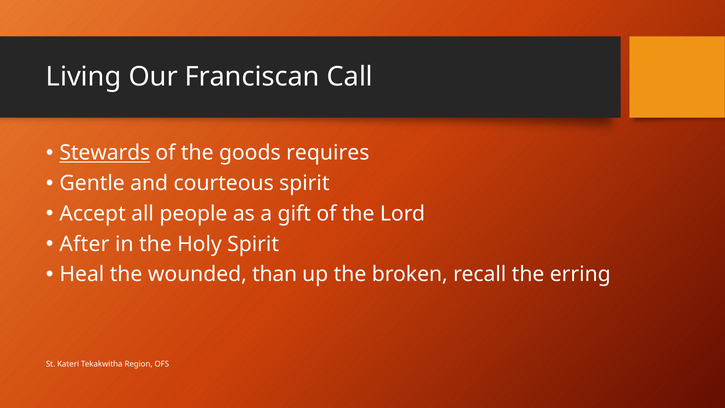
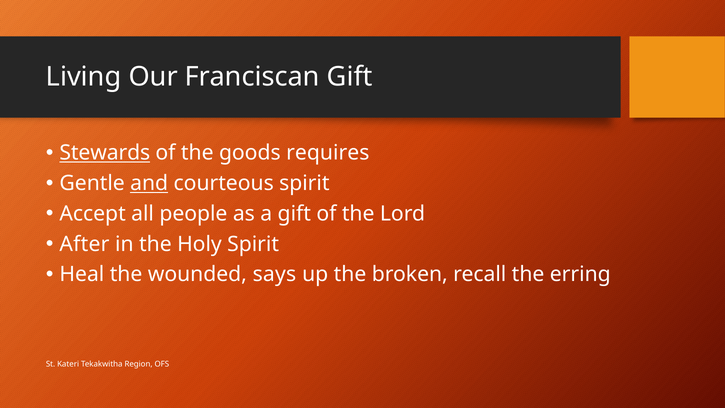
Franciscan Call: Call -> Gift (350, 77)
and underline: none -> present (149, 183)
than: than -> says (274, 274)
